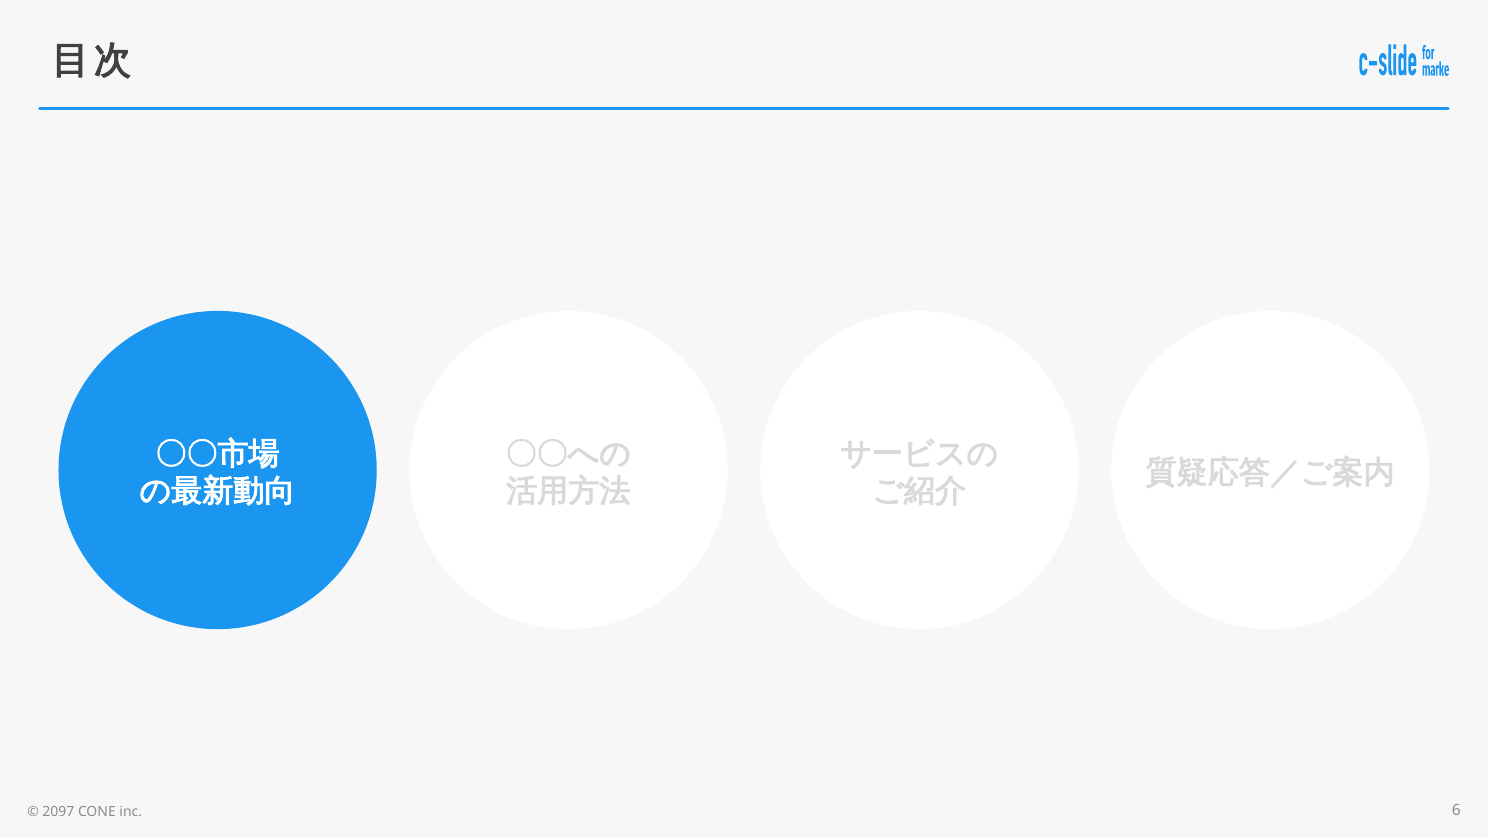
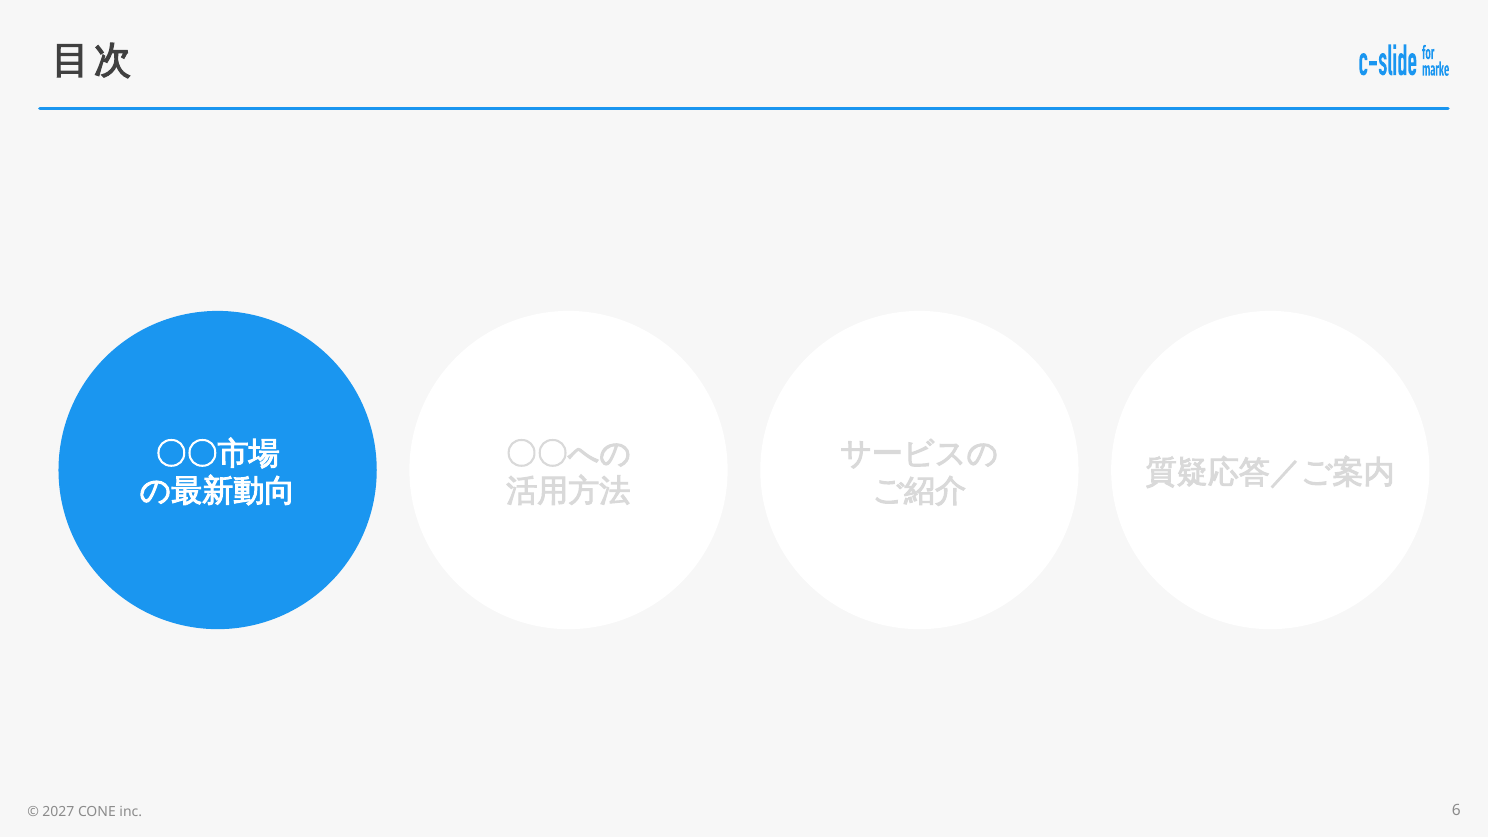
2097: 2097 -> 2027 (58, 812)
